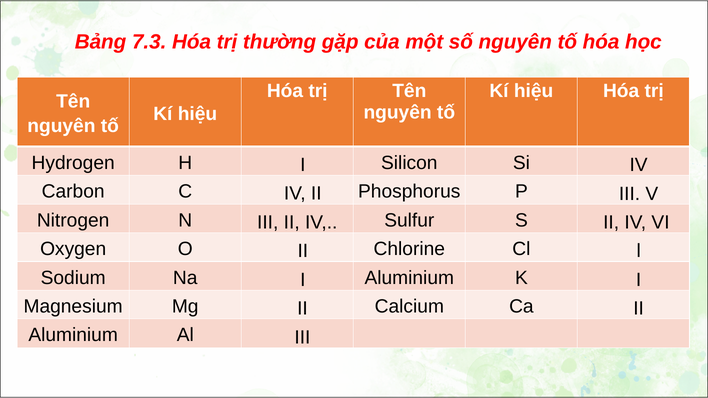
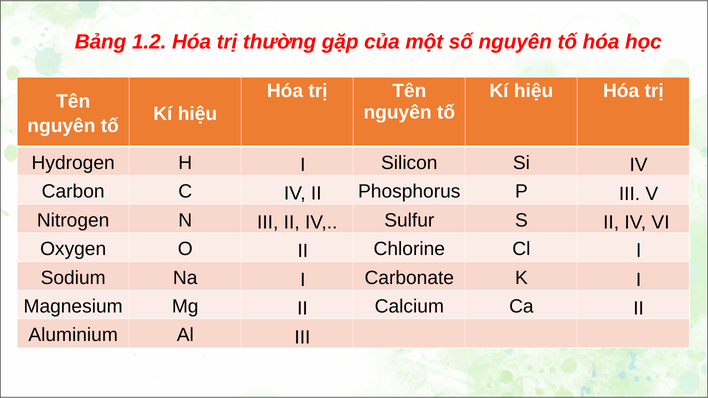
7.3: 7.3 -> 1.2 (149, 42)
I Aluminium: Aluminium -> Carbonate (409, 278)
